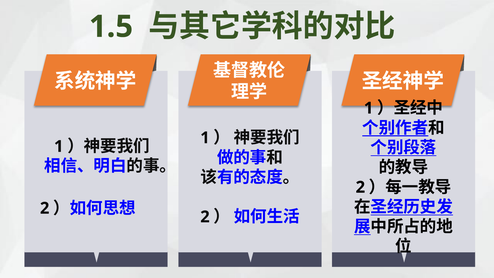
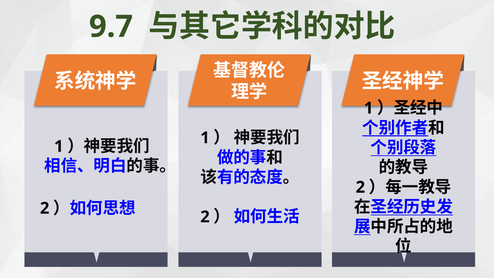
1.5: 1.5 -> 9.7 (111, 27)
